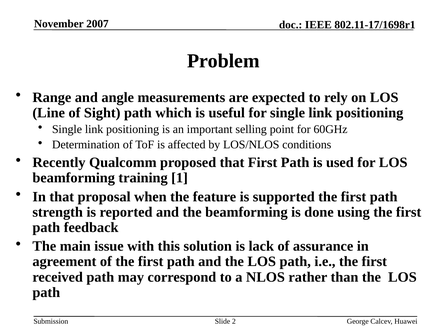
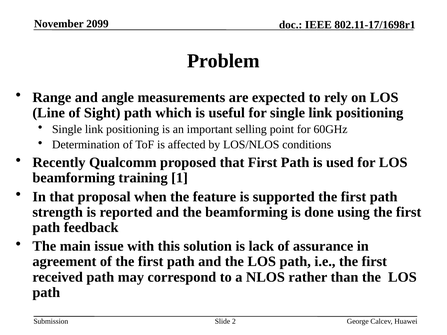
2007: 2007 -> 2099 (97, 24)
